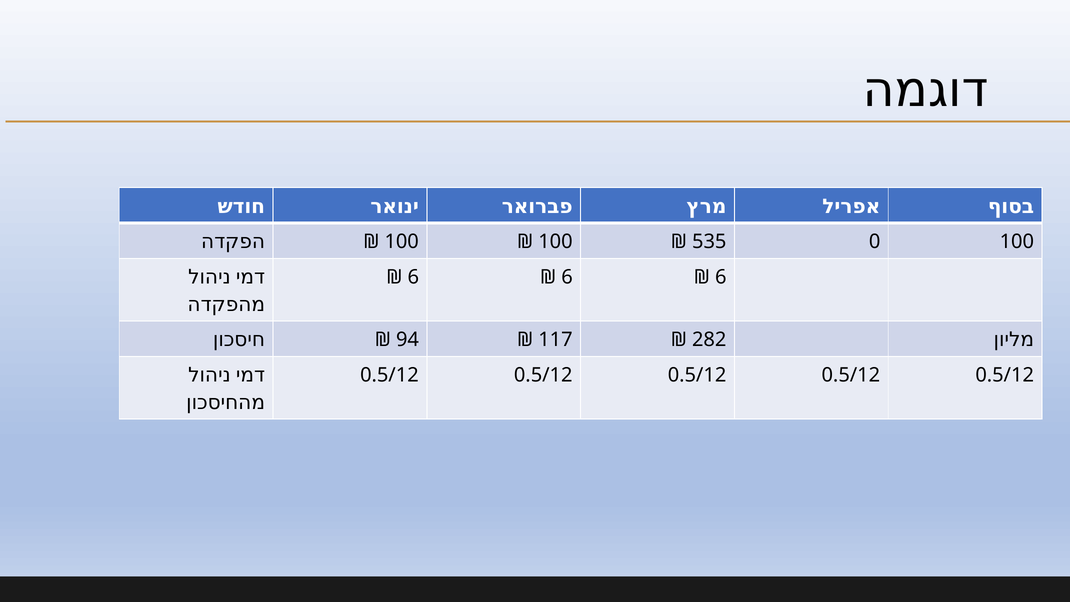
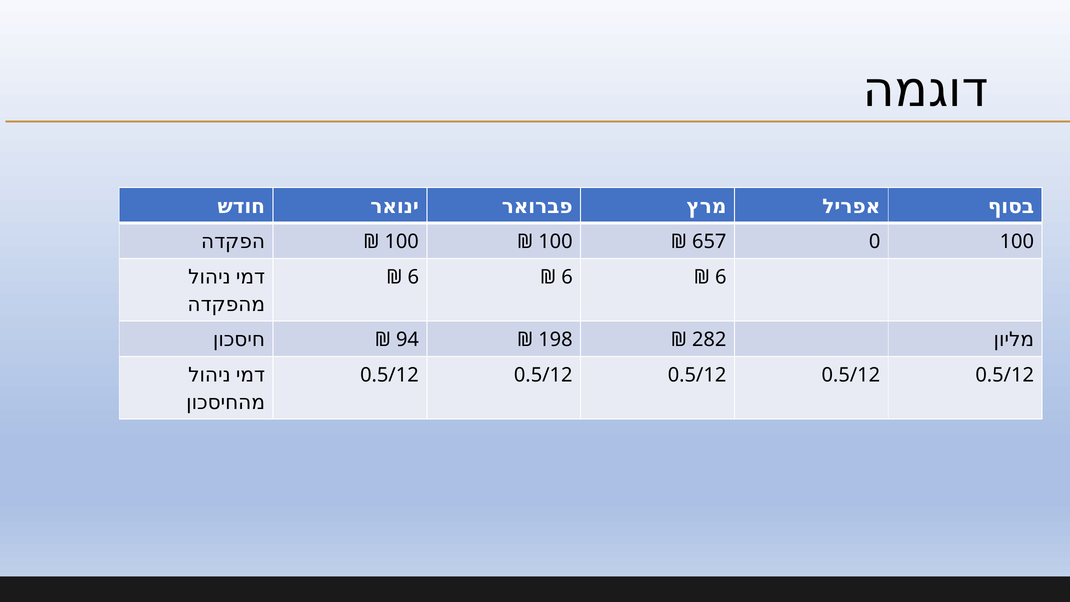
535: 535 -> 657 (709, 242)
117: 117 -> 198 (555, 340)
